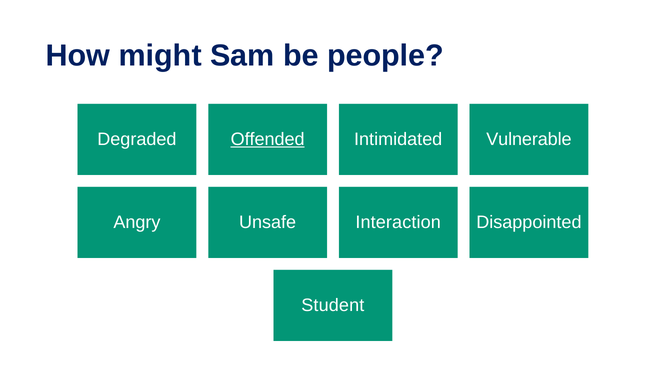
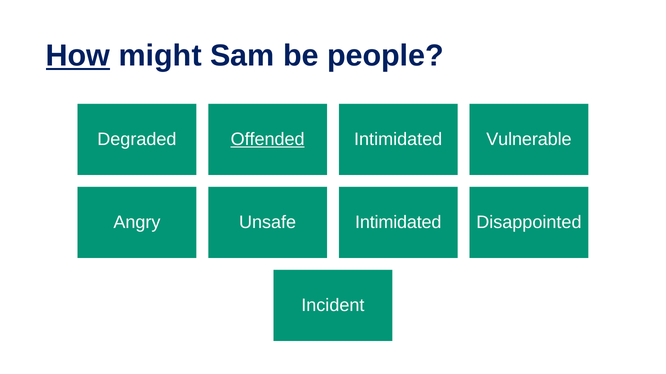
How underline: none -> present (78, 56)
Unsafe Interaction: Interaction -> Intimidated (398, 223)
Student: Student -> Incident (333, 306)
